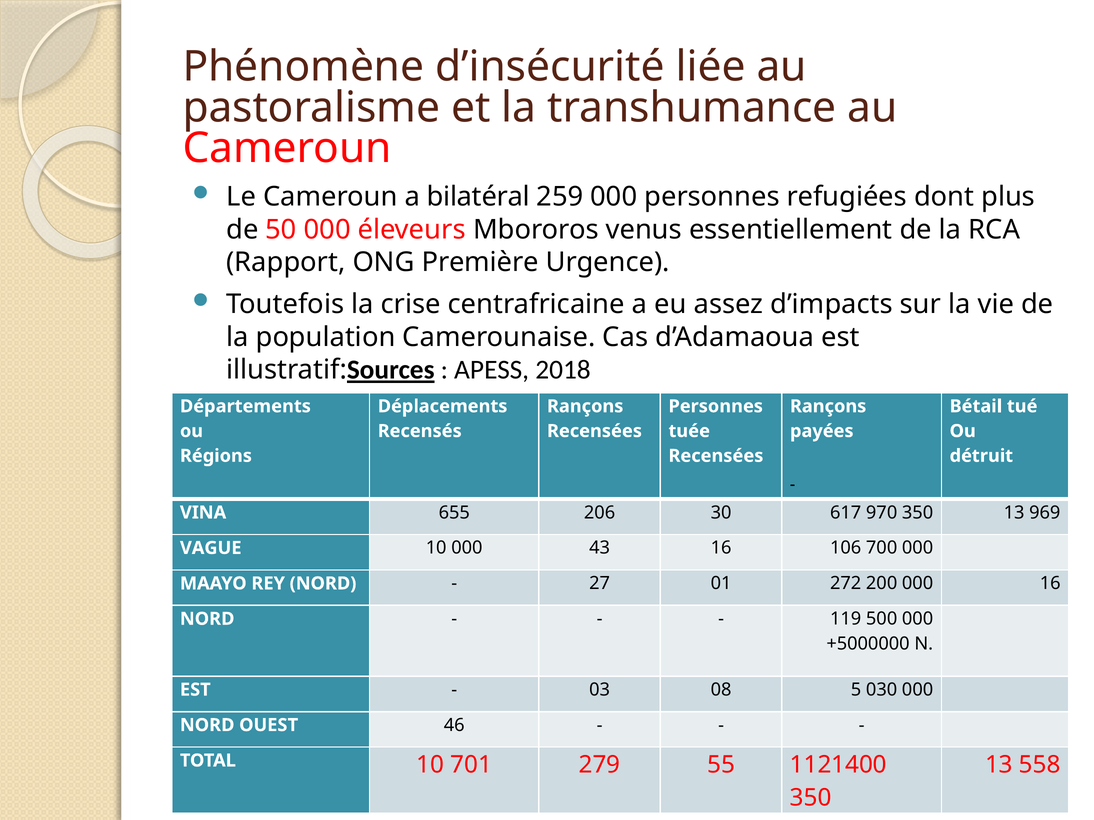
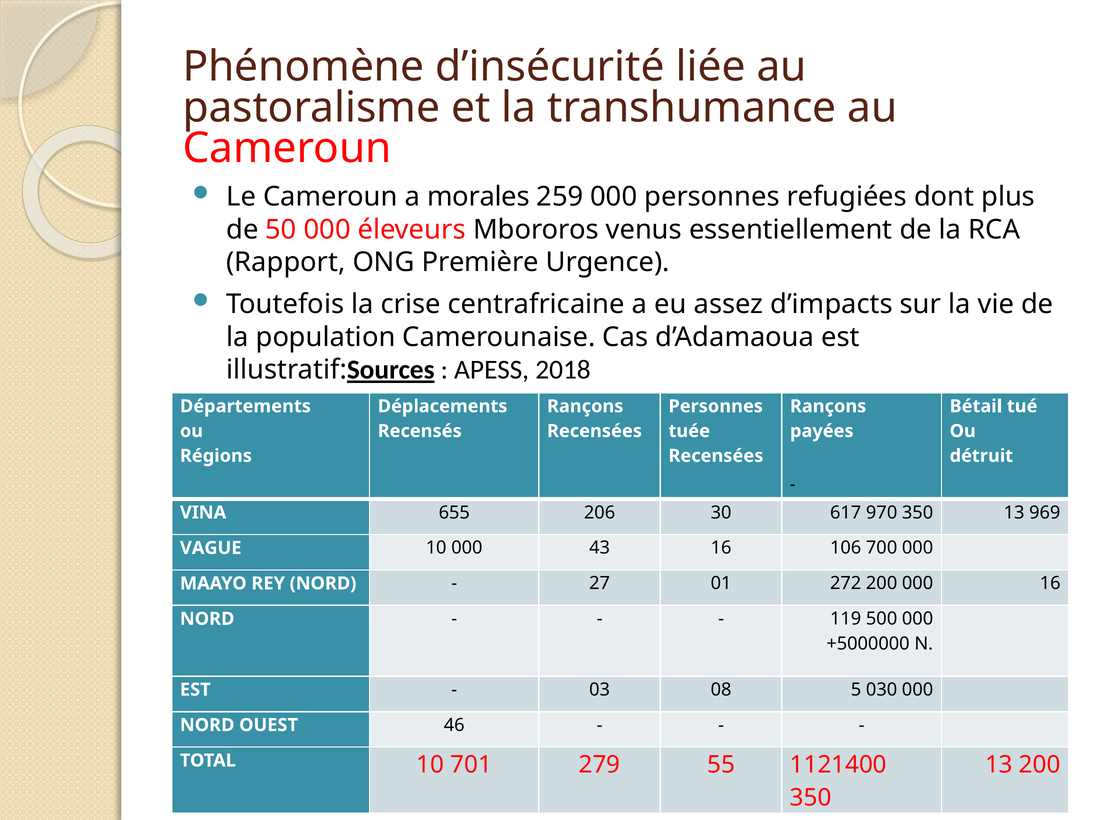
bilatéral: bilatéral -> morales (478, 197)
13 558: 558 -> 200 (1040, 765)
